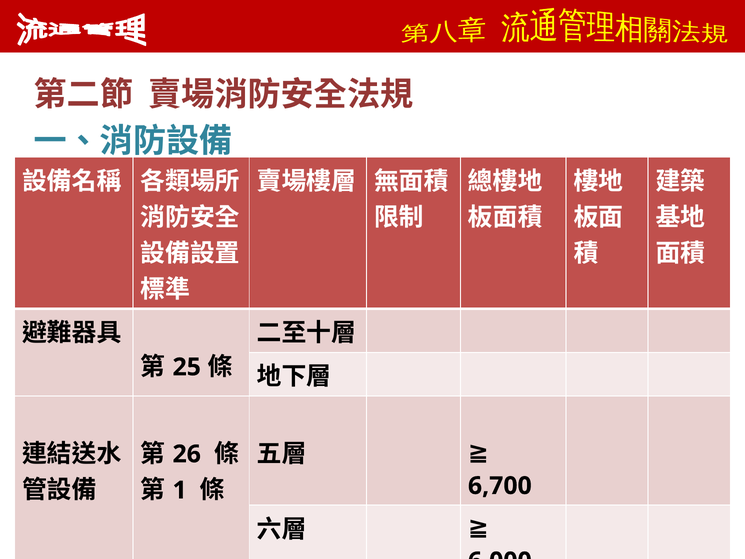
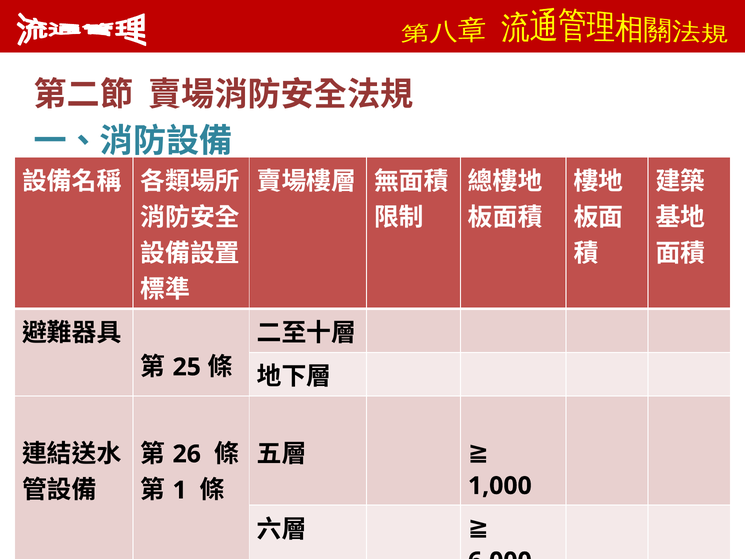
6,700: 6,700 -> 1,000 (500, 486)
